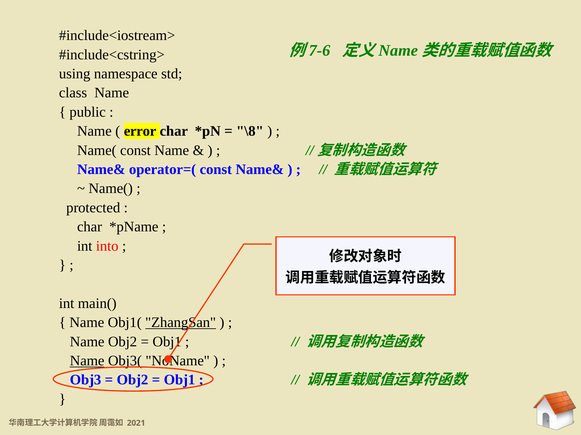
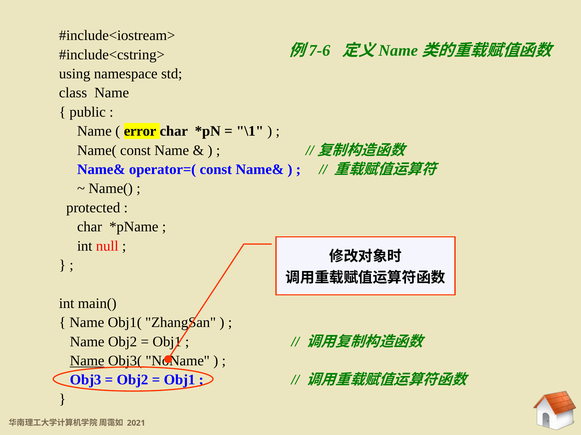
\8: \8 -> \1 (250, 131)
into: into -> null (107, 246)
ZhangSan underline: present -> none (181, 323)
